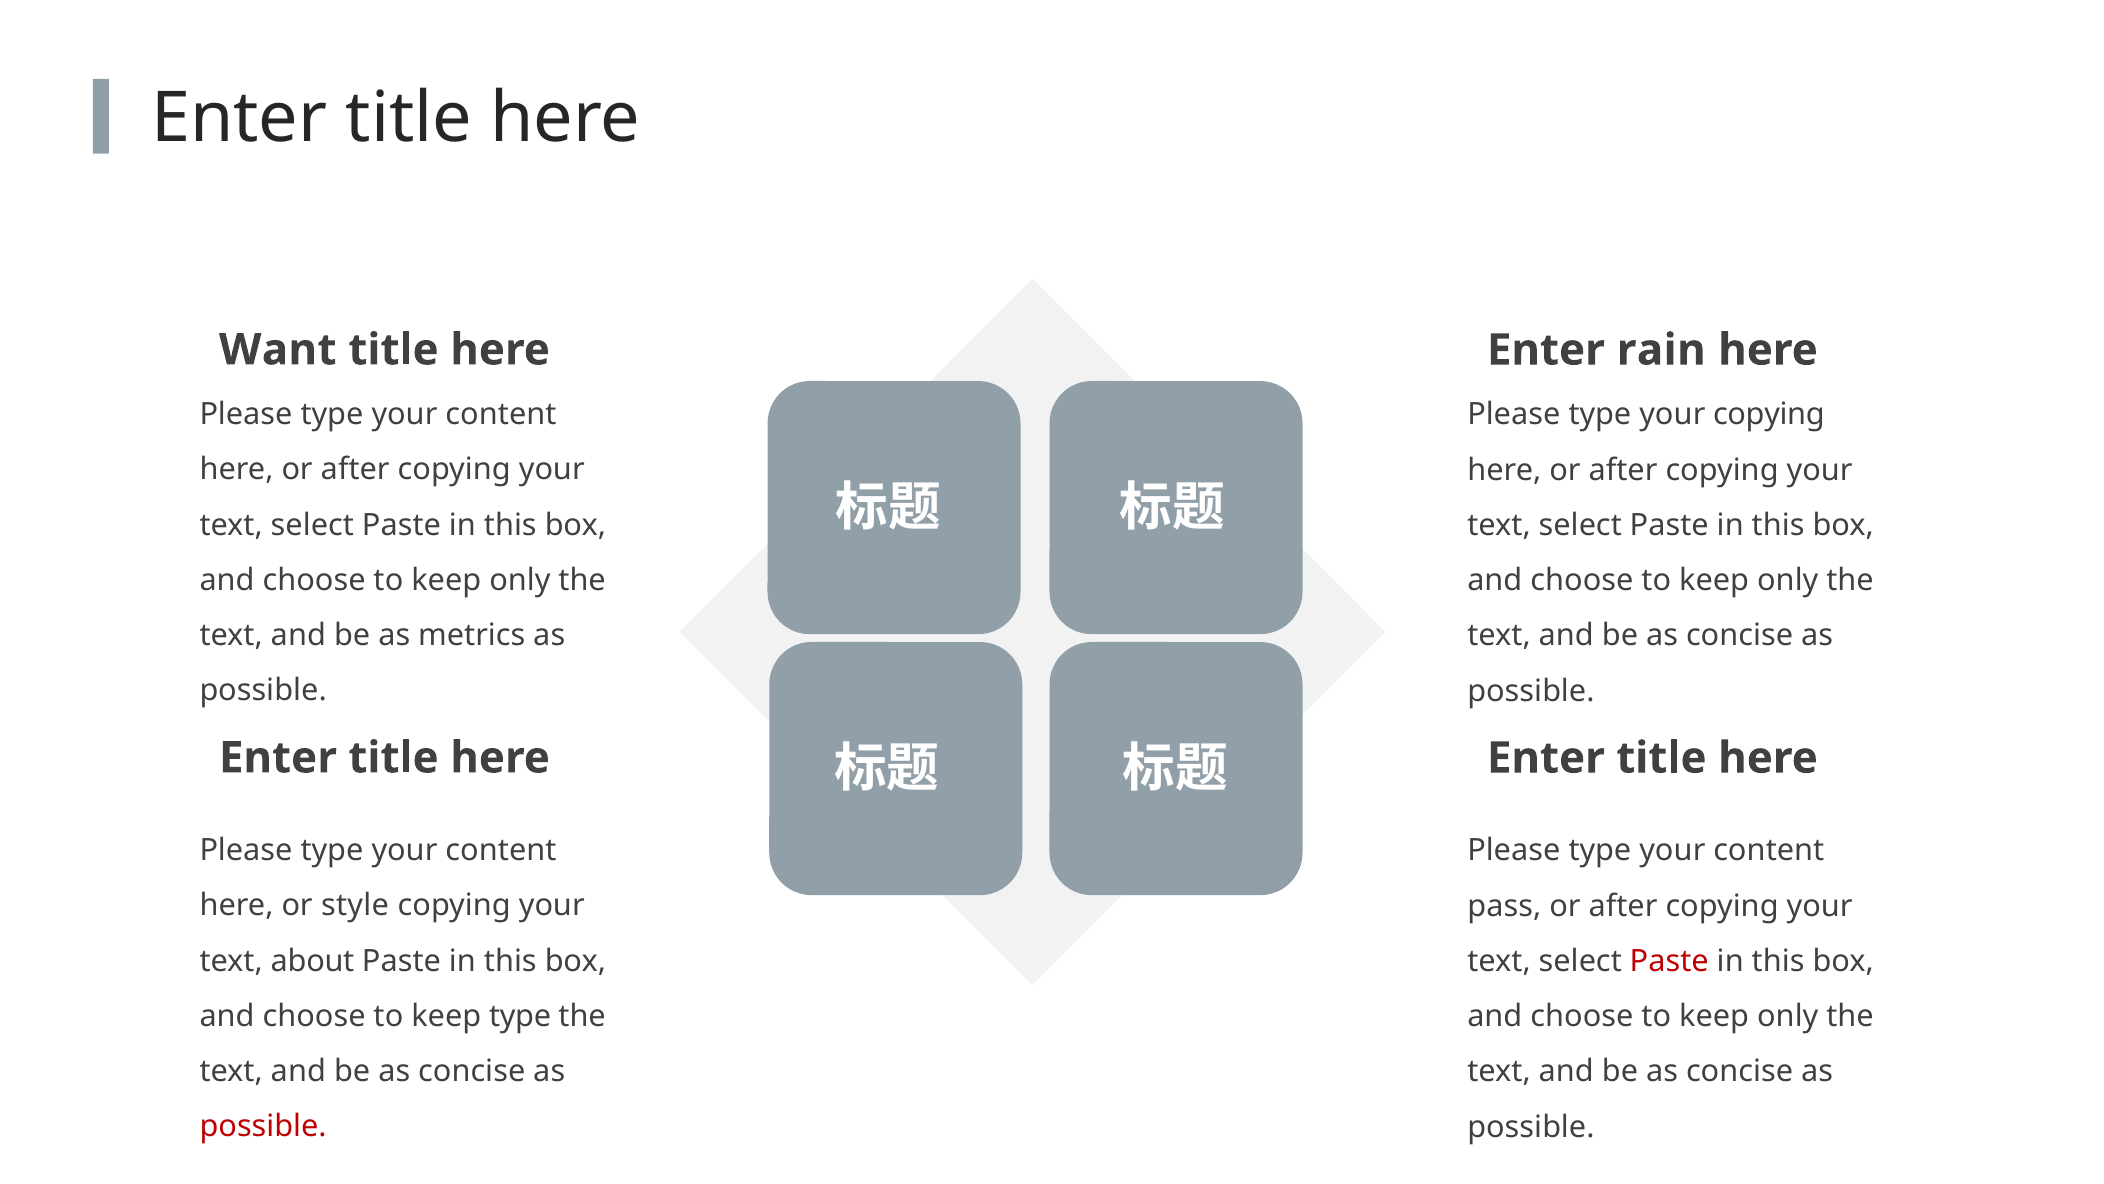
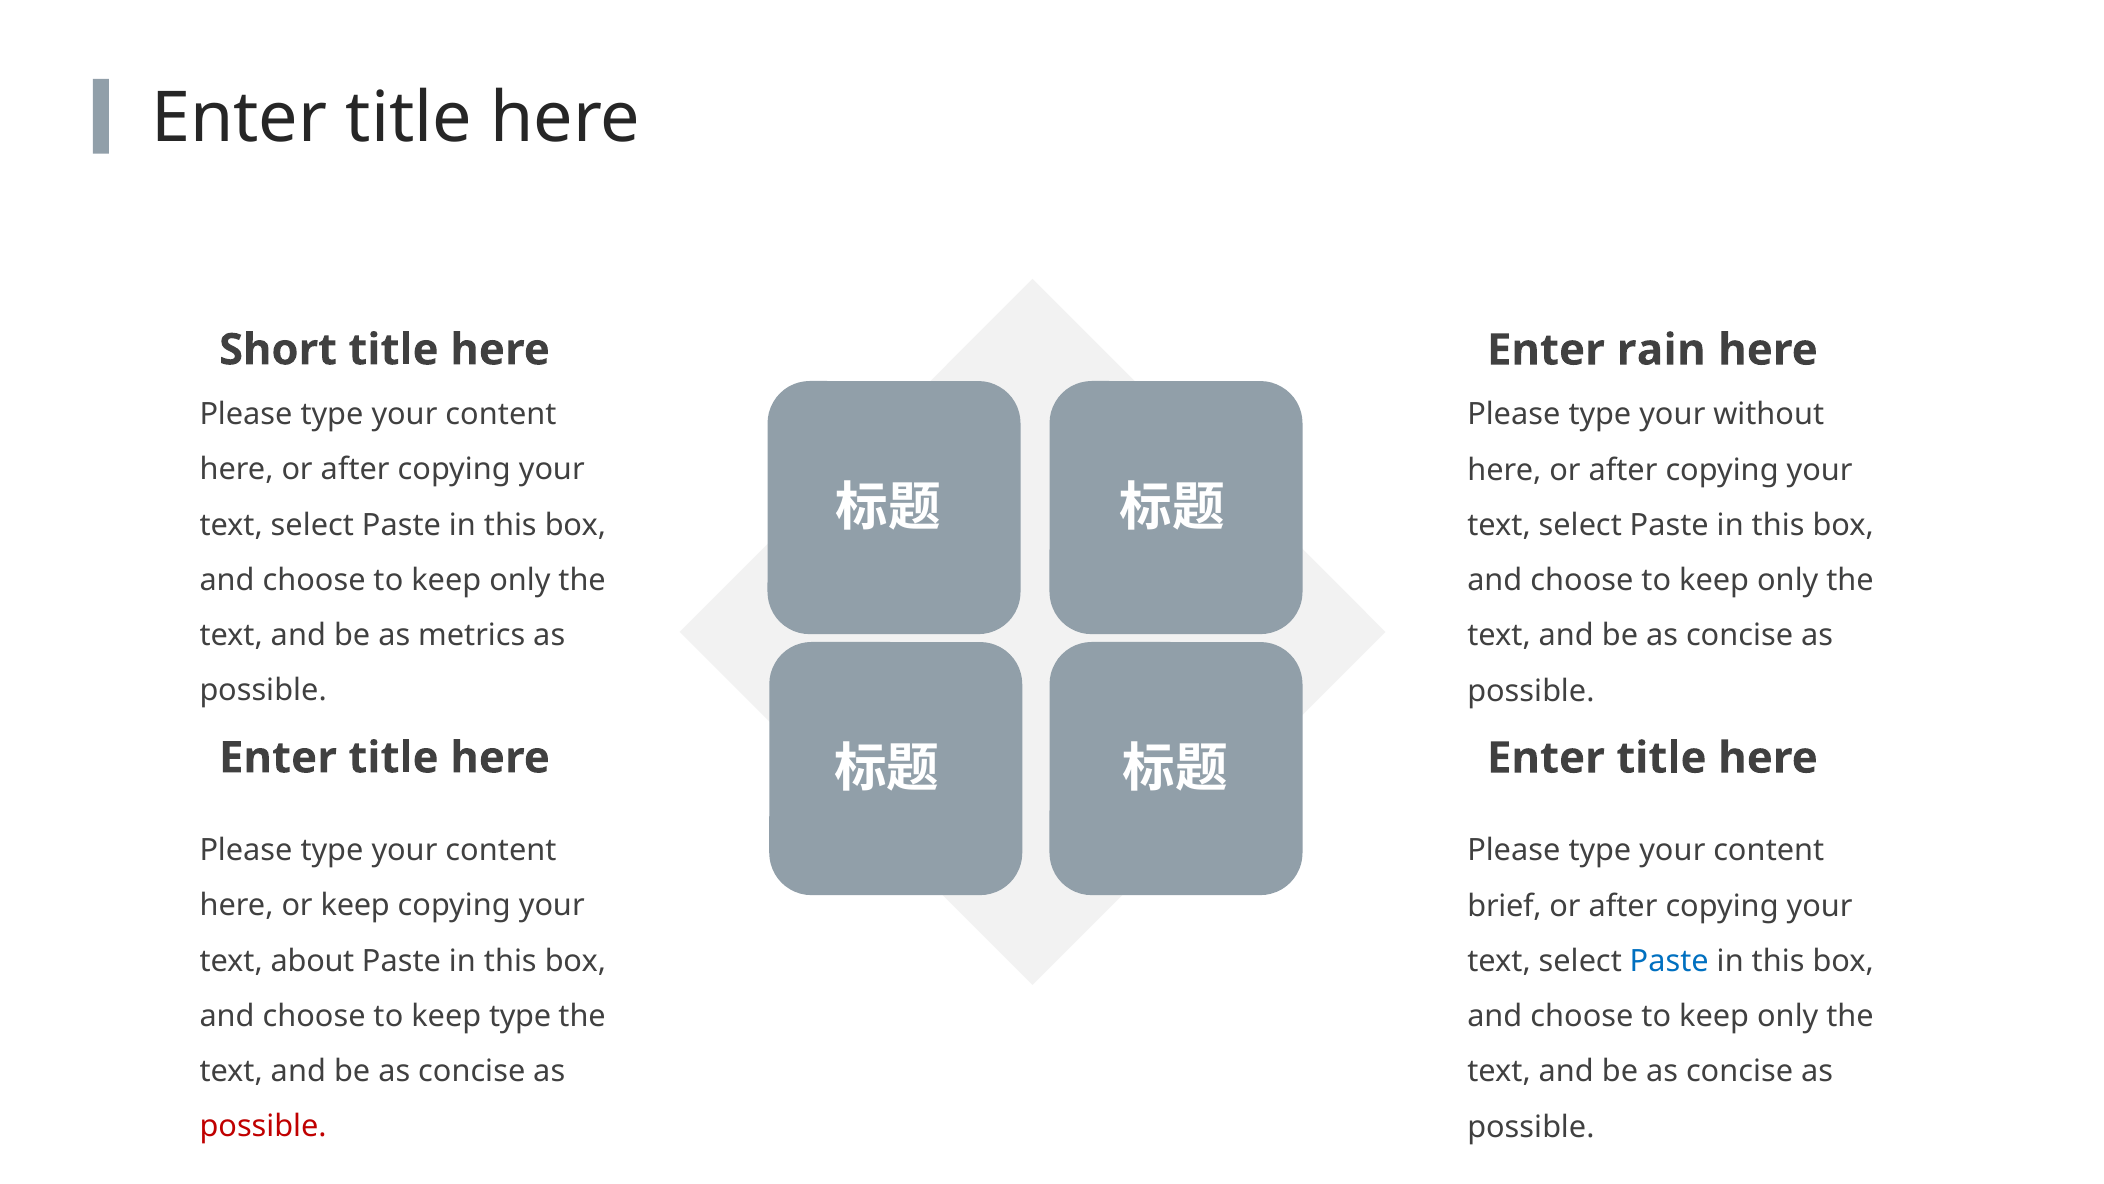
Want: Want -> Short (278, 350)
your copying: copying -> without (1769, 415)
or style: style -> keep (355, 905)
pass: pass -> brief (1505, 906)
Paste colour: red -> blue (1669, 961)
